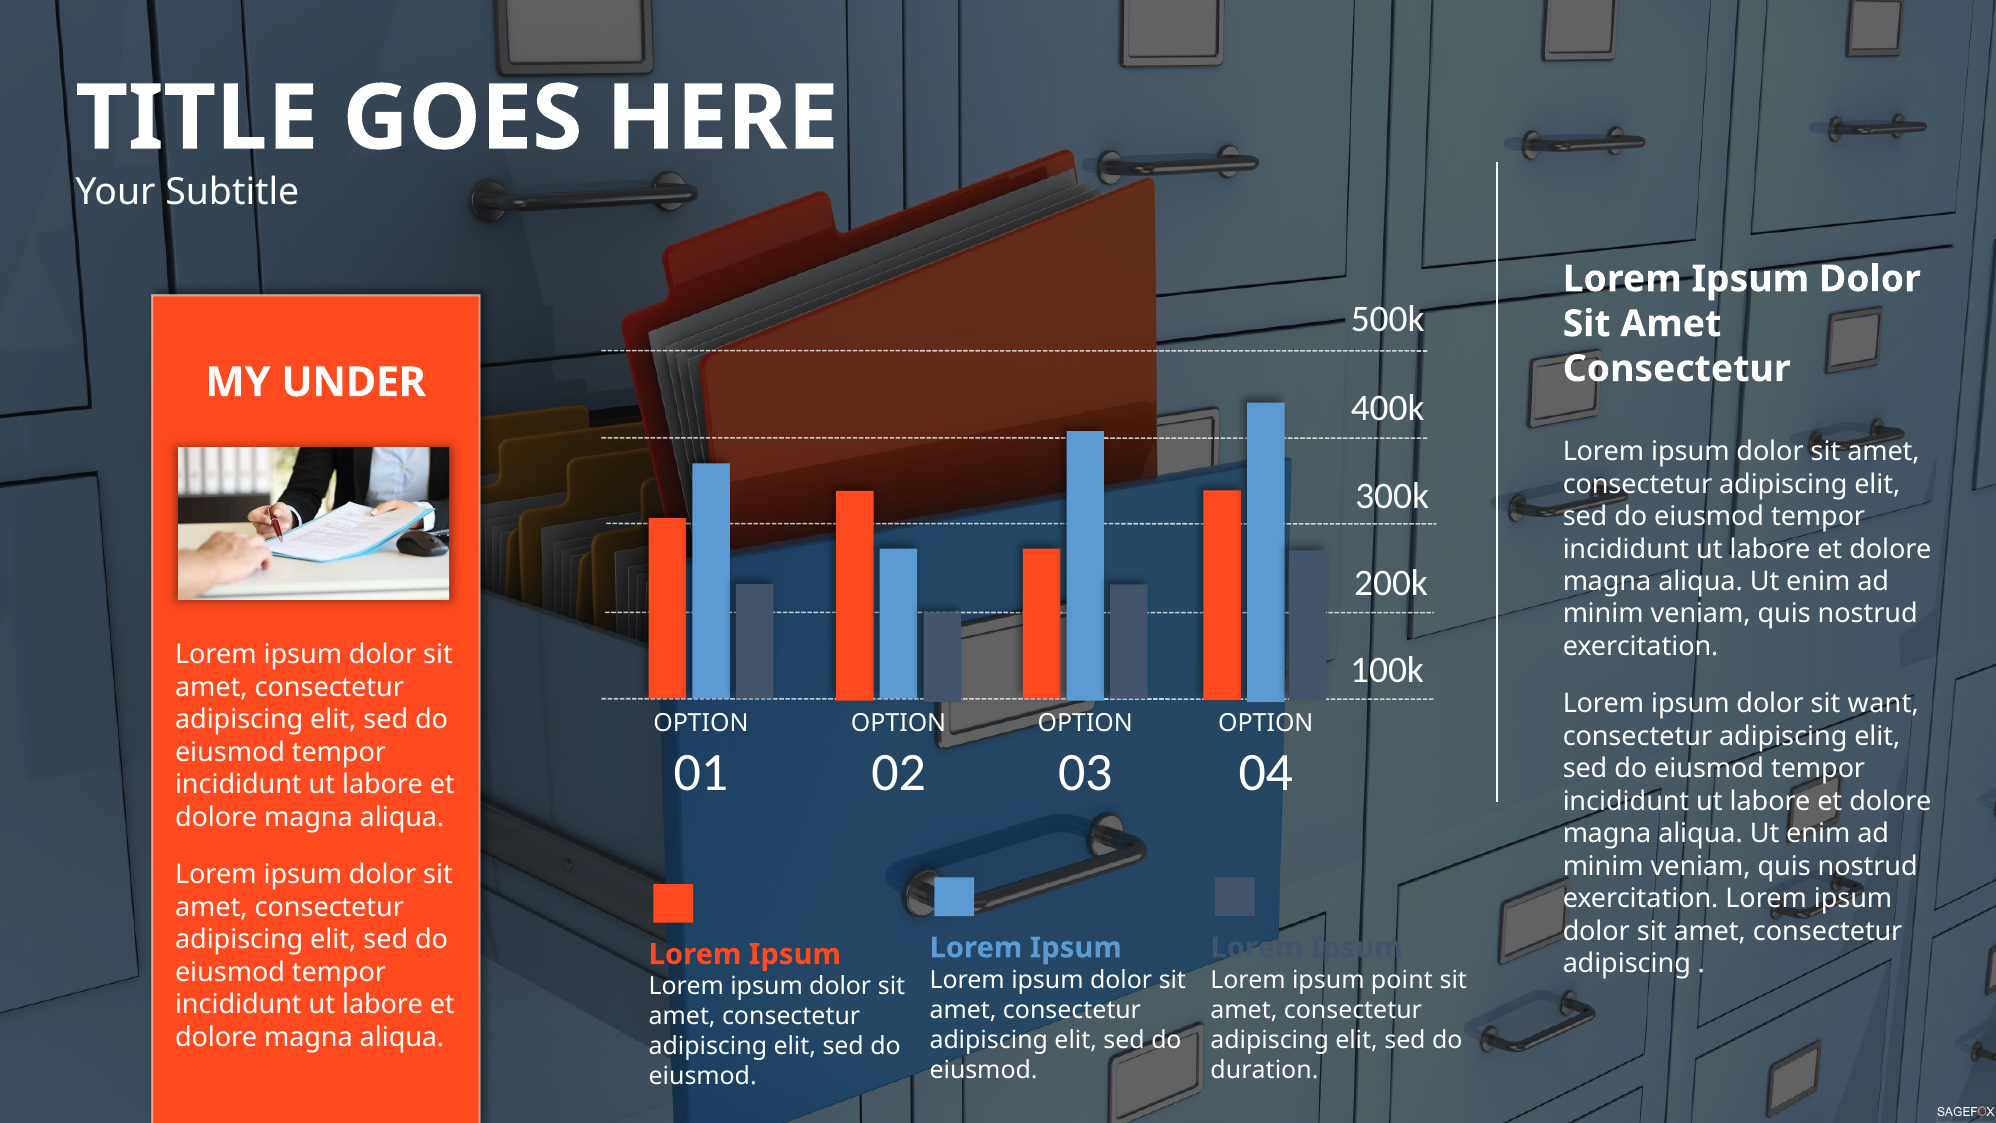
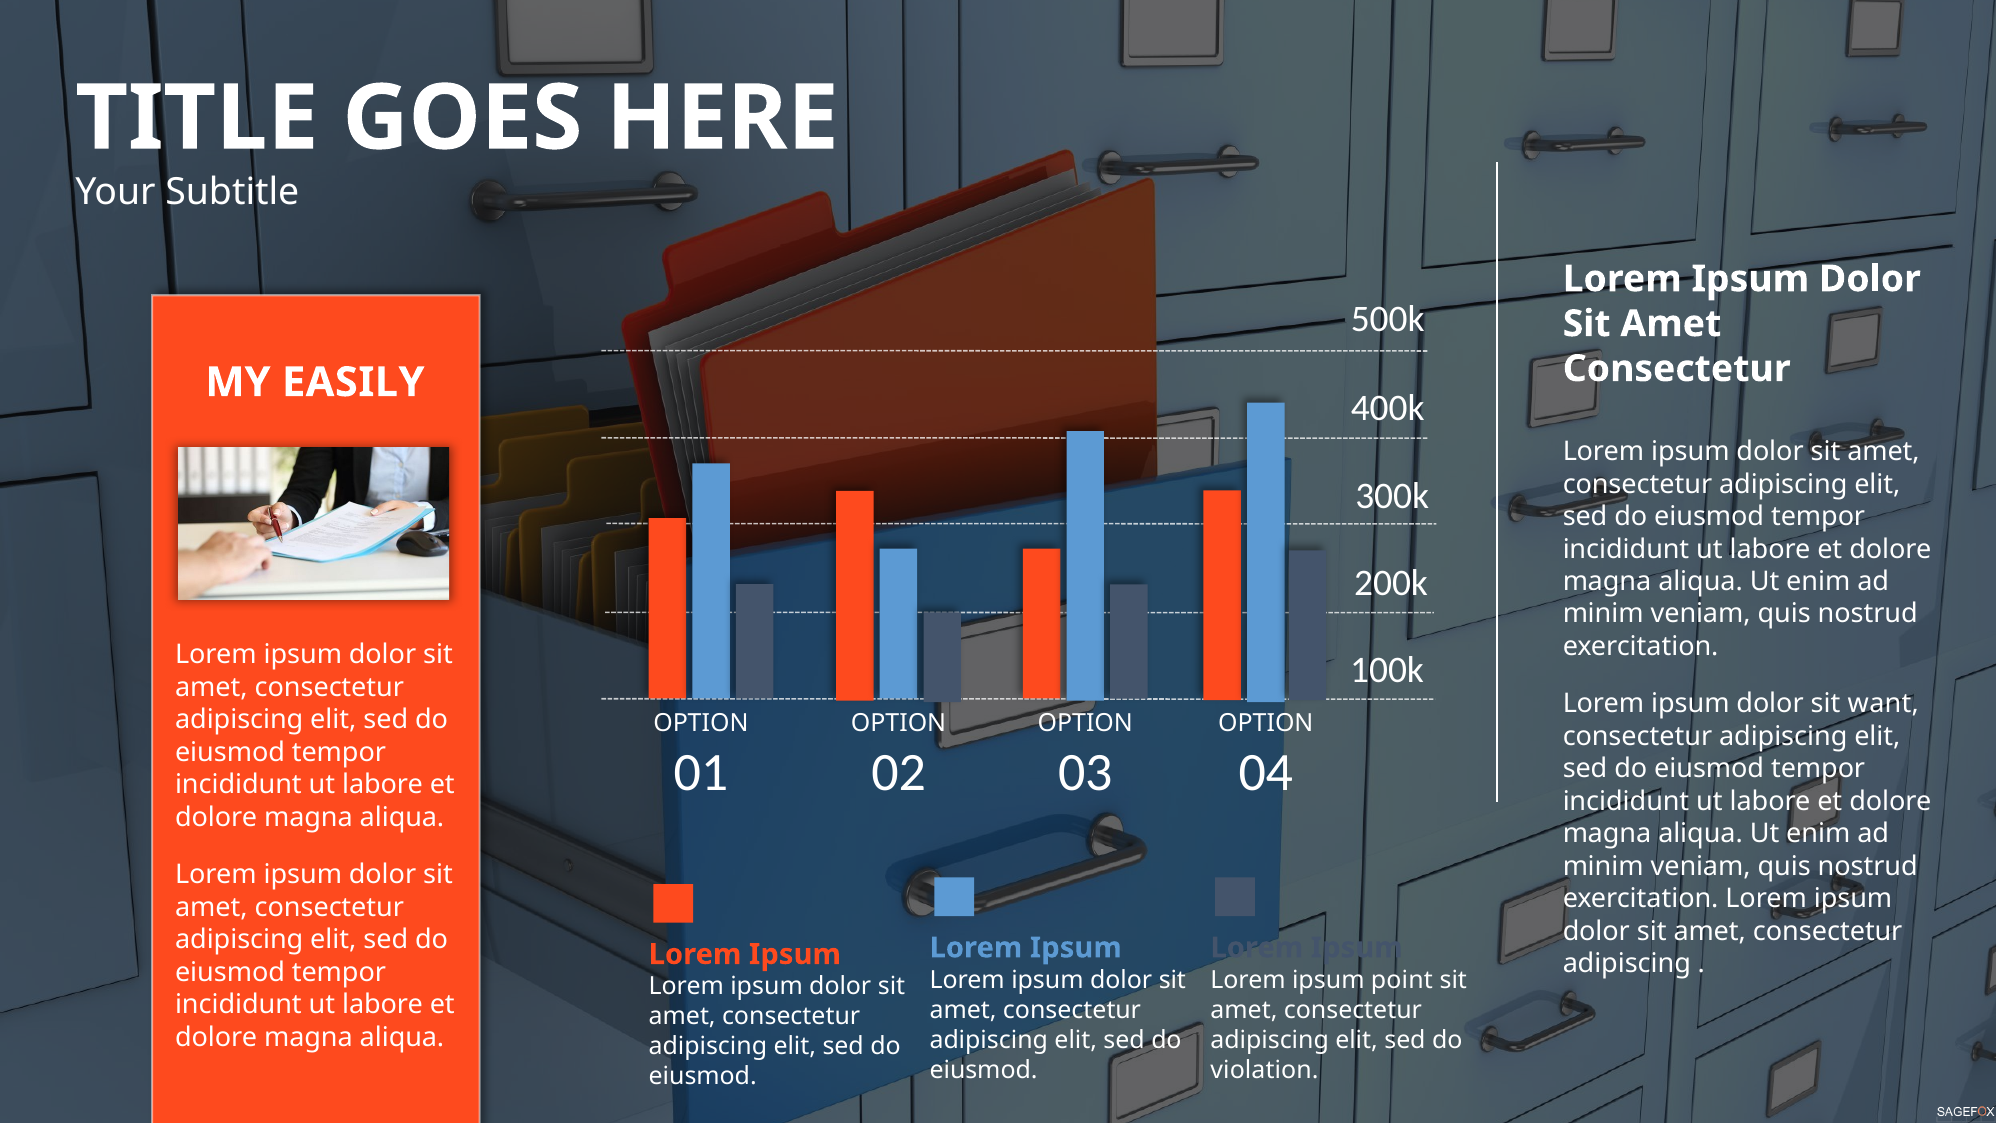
UNDER: UNDER -> EASILY (353, 382)
duration: duration -> violation (1264, 1070)
